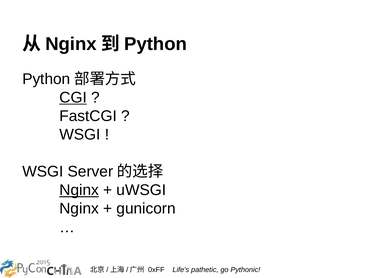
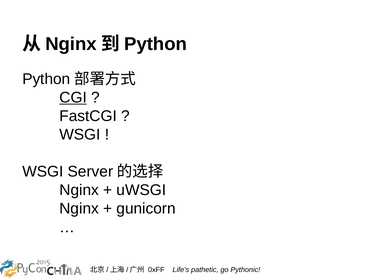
Nginx underline: present -> none (79, 190)
